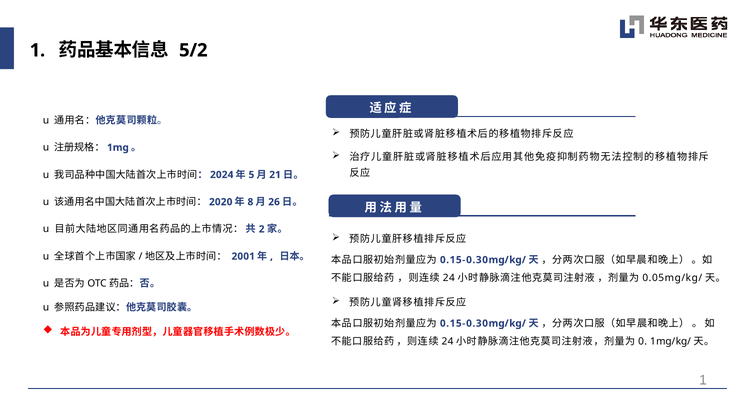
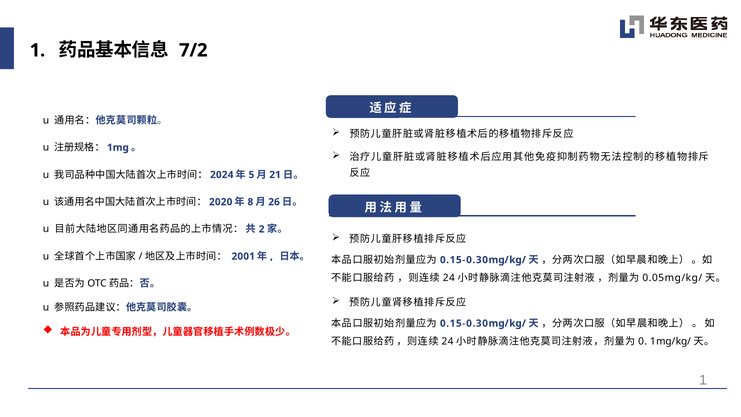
5/2: 5/2 -> 7/2 (193, 50)
